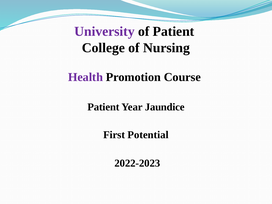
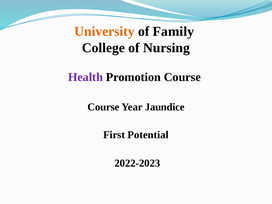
University colour: purple -> orange (104, 31)
of Patient: Patient -> Family (173, 31)
Patient: Patient -> Course (103, 107)
